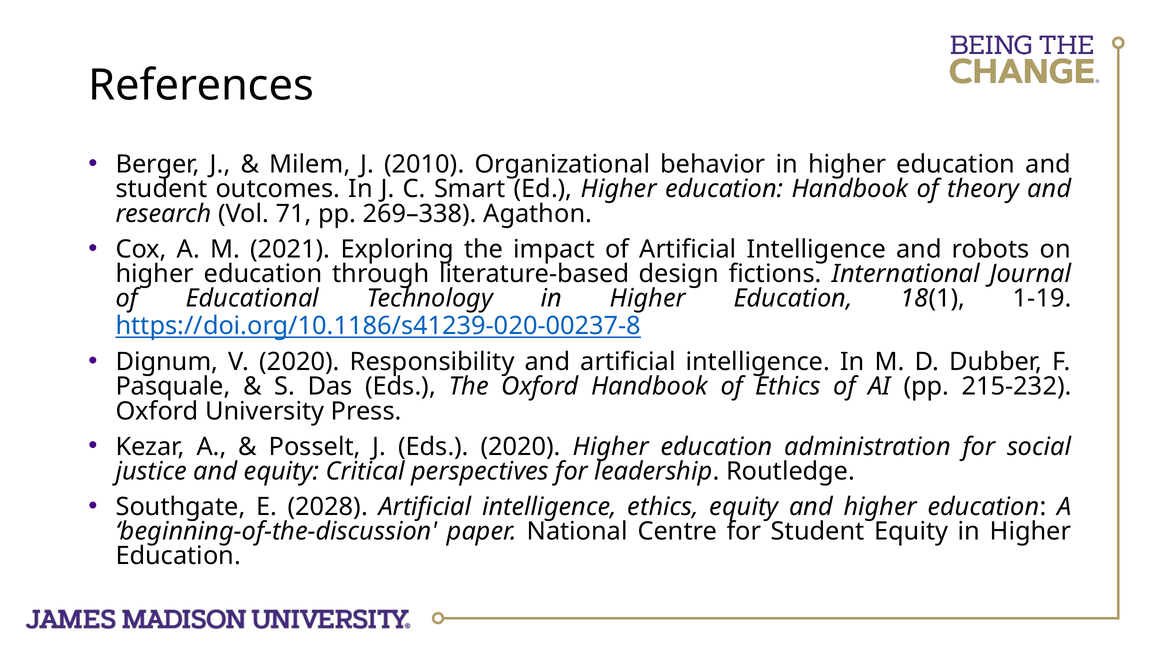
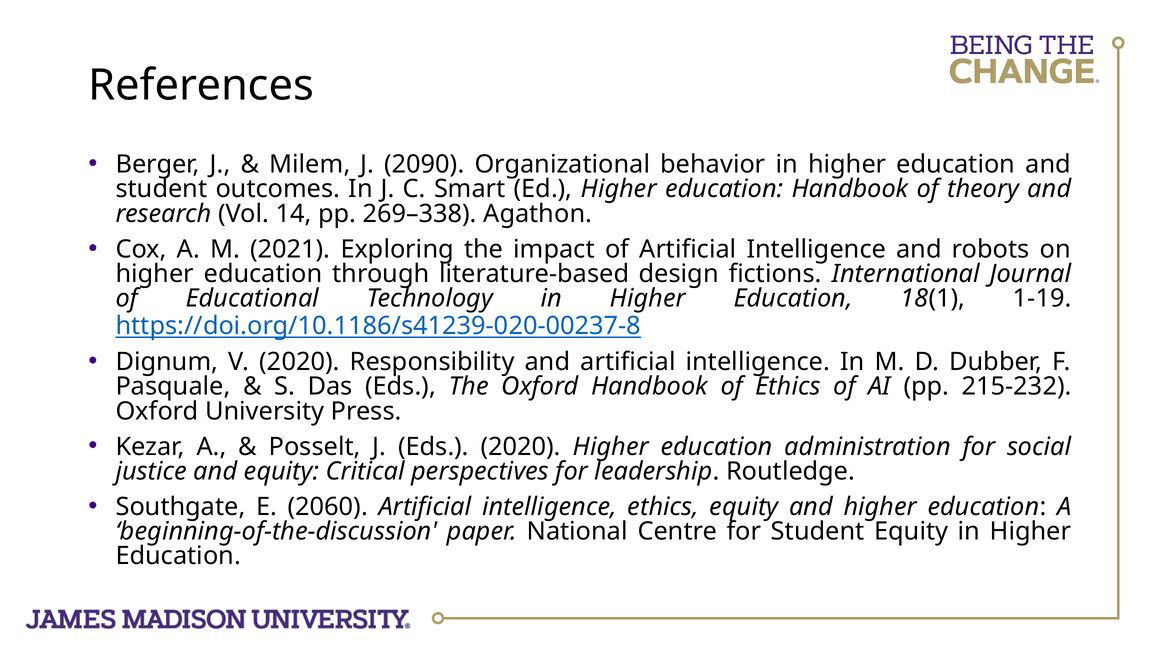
2010: 2010 -> 2090 (424, 165)
71: 71 -> 14 (294, 214)
2028: 2028 -> 2060 (328, 507)
